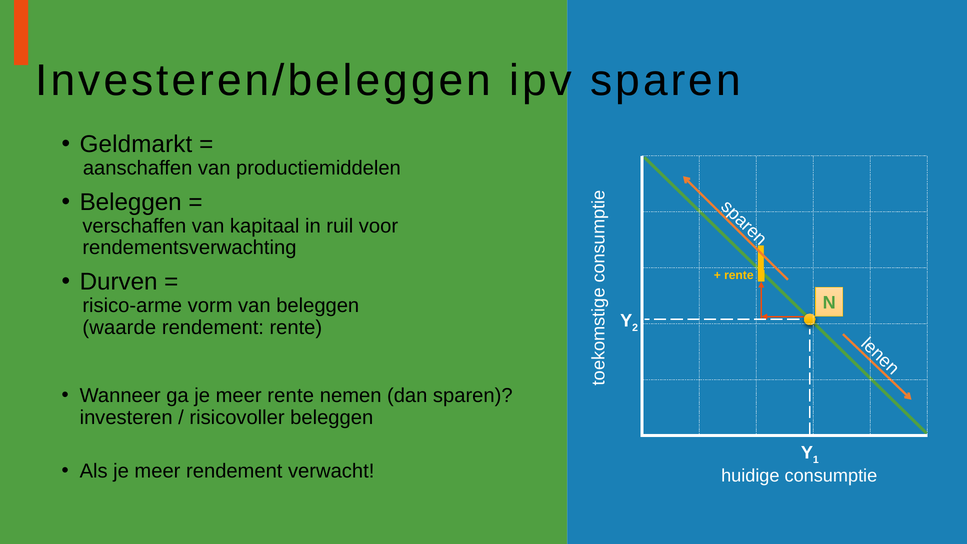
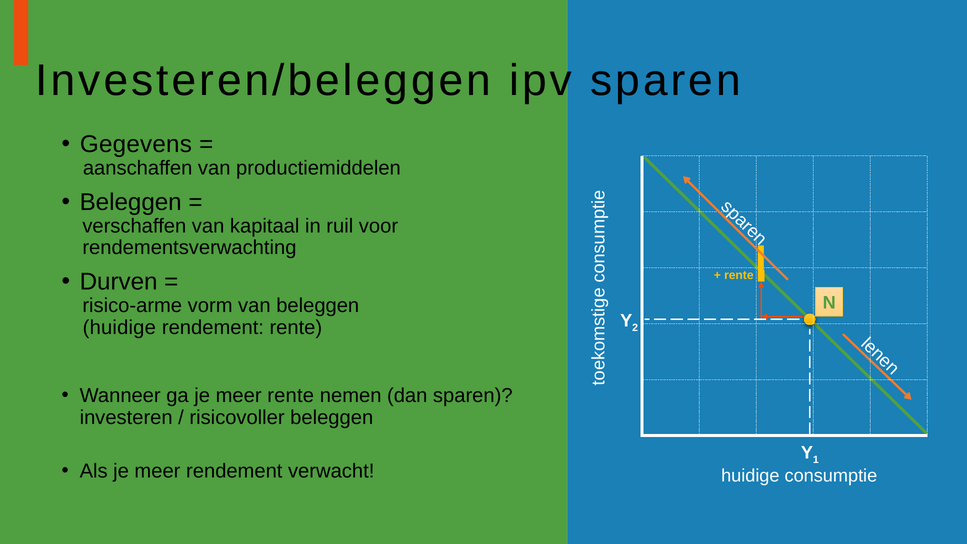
Geldmarkt: Geldmarkt -> Gegevens (136, 144)
waarde: waarde -> huidige (119, 328)
